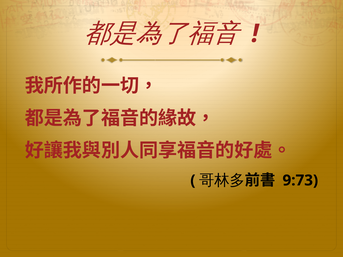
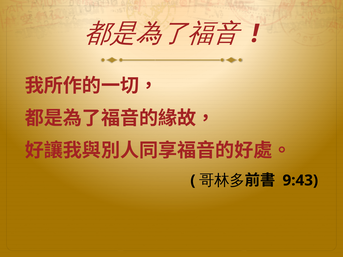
9:73: 9:73 -> 9:43 (300, 181)
